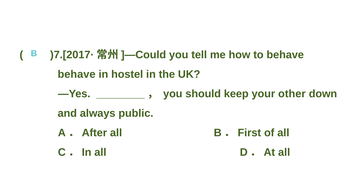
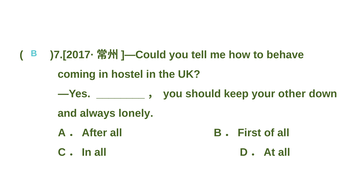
behave: behave -> coming (77, 74)
public: public -> lonely (136, 113)
